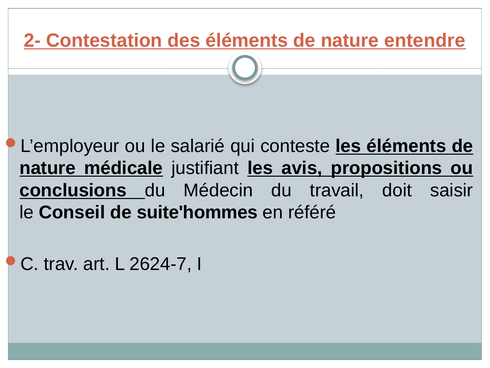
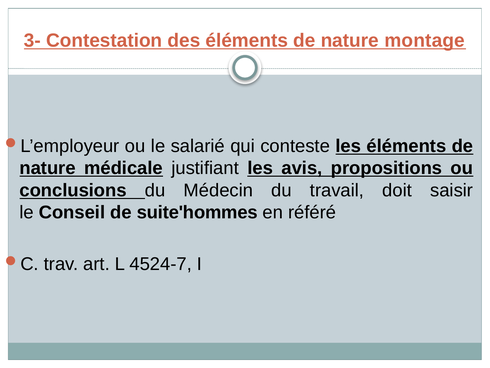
2-: 2- -> 3- (32, 40)
entendre: entendre -> montage (425, 40)
2624-7: 2624-7 -> 4524-7 (161, 264)
